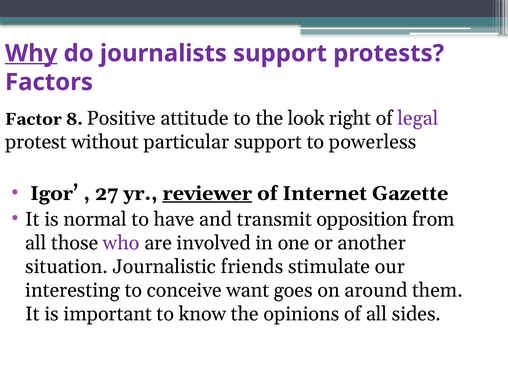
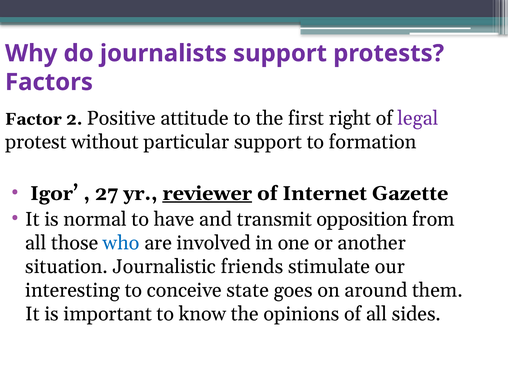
Why underline: present -> none (31, 53)
8: 8 -> 2 (74, 119)
look: look -> first (306, 118)
powerless: powerless -> formation (373, 142)
who colour: purple -> blue (121, 243)
want: want -> state (248, 290)
